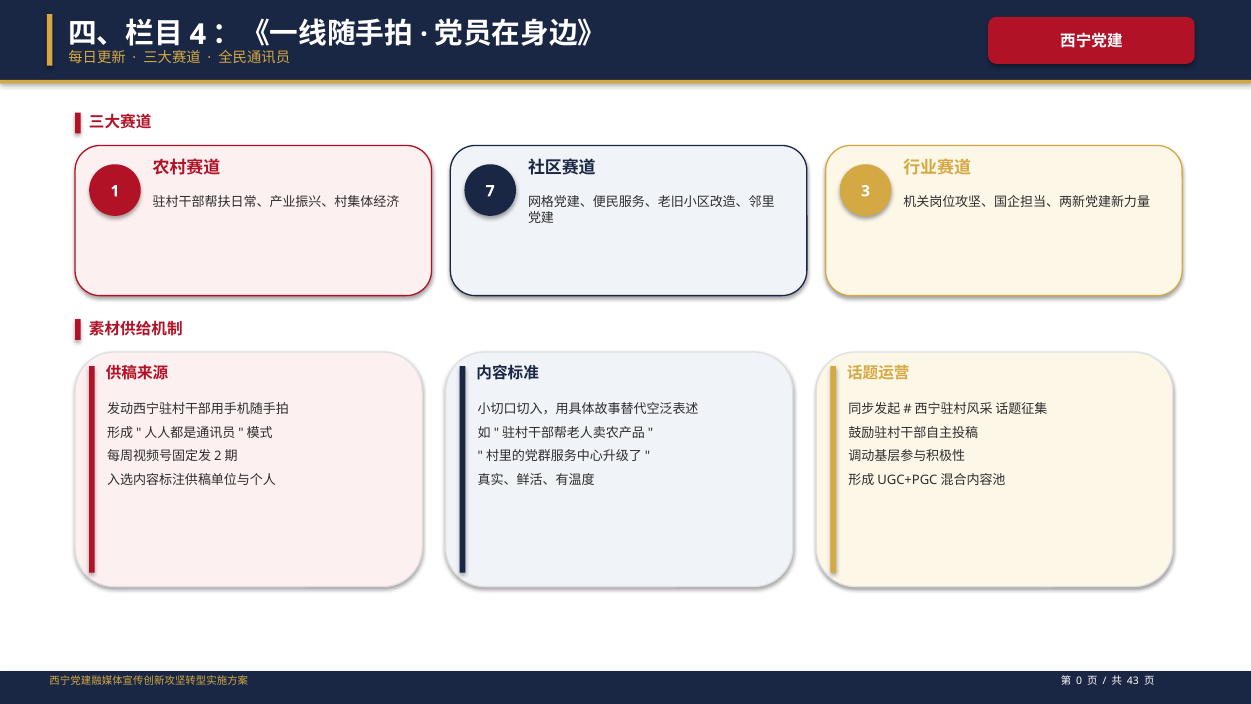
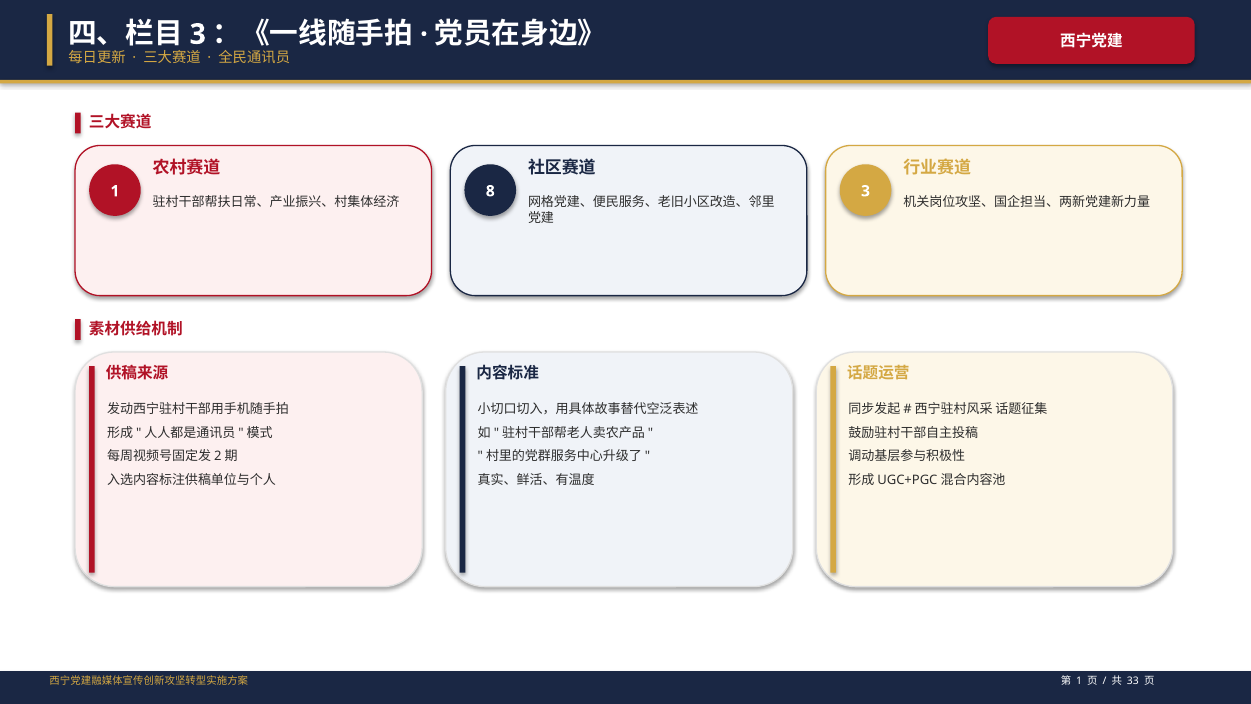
4: 4 -> 3 (198, 34)
7: 7 -> 8 (490, 191)
0: 0 -> 1 (1079, 681)
43: 43 -> 33 (1133, 681)
